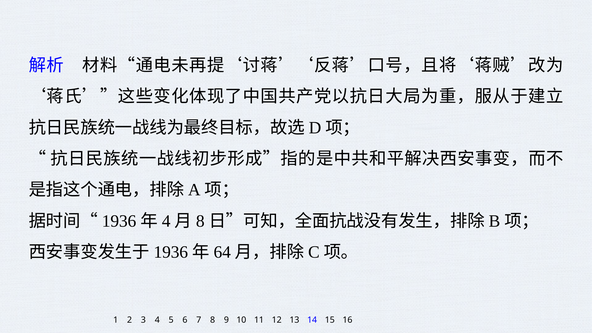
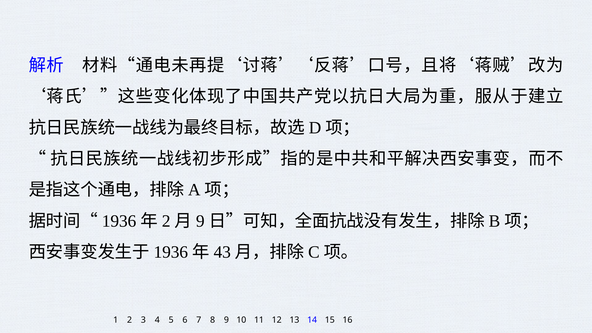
4: 4 -> 2 (166, 221)
8: 8 -> 9 (200, 221)
64: 64 -> 43 (222, 252)
